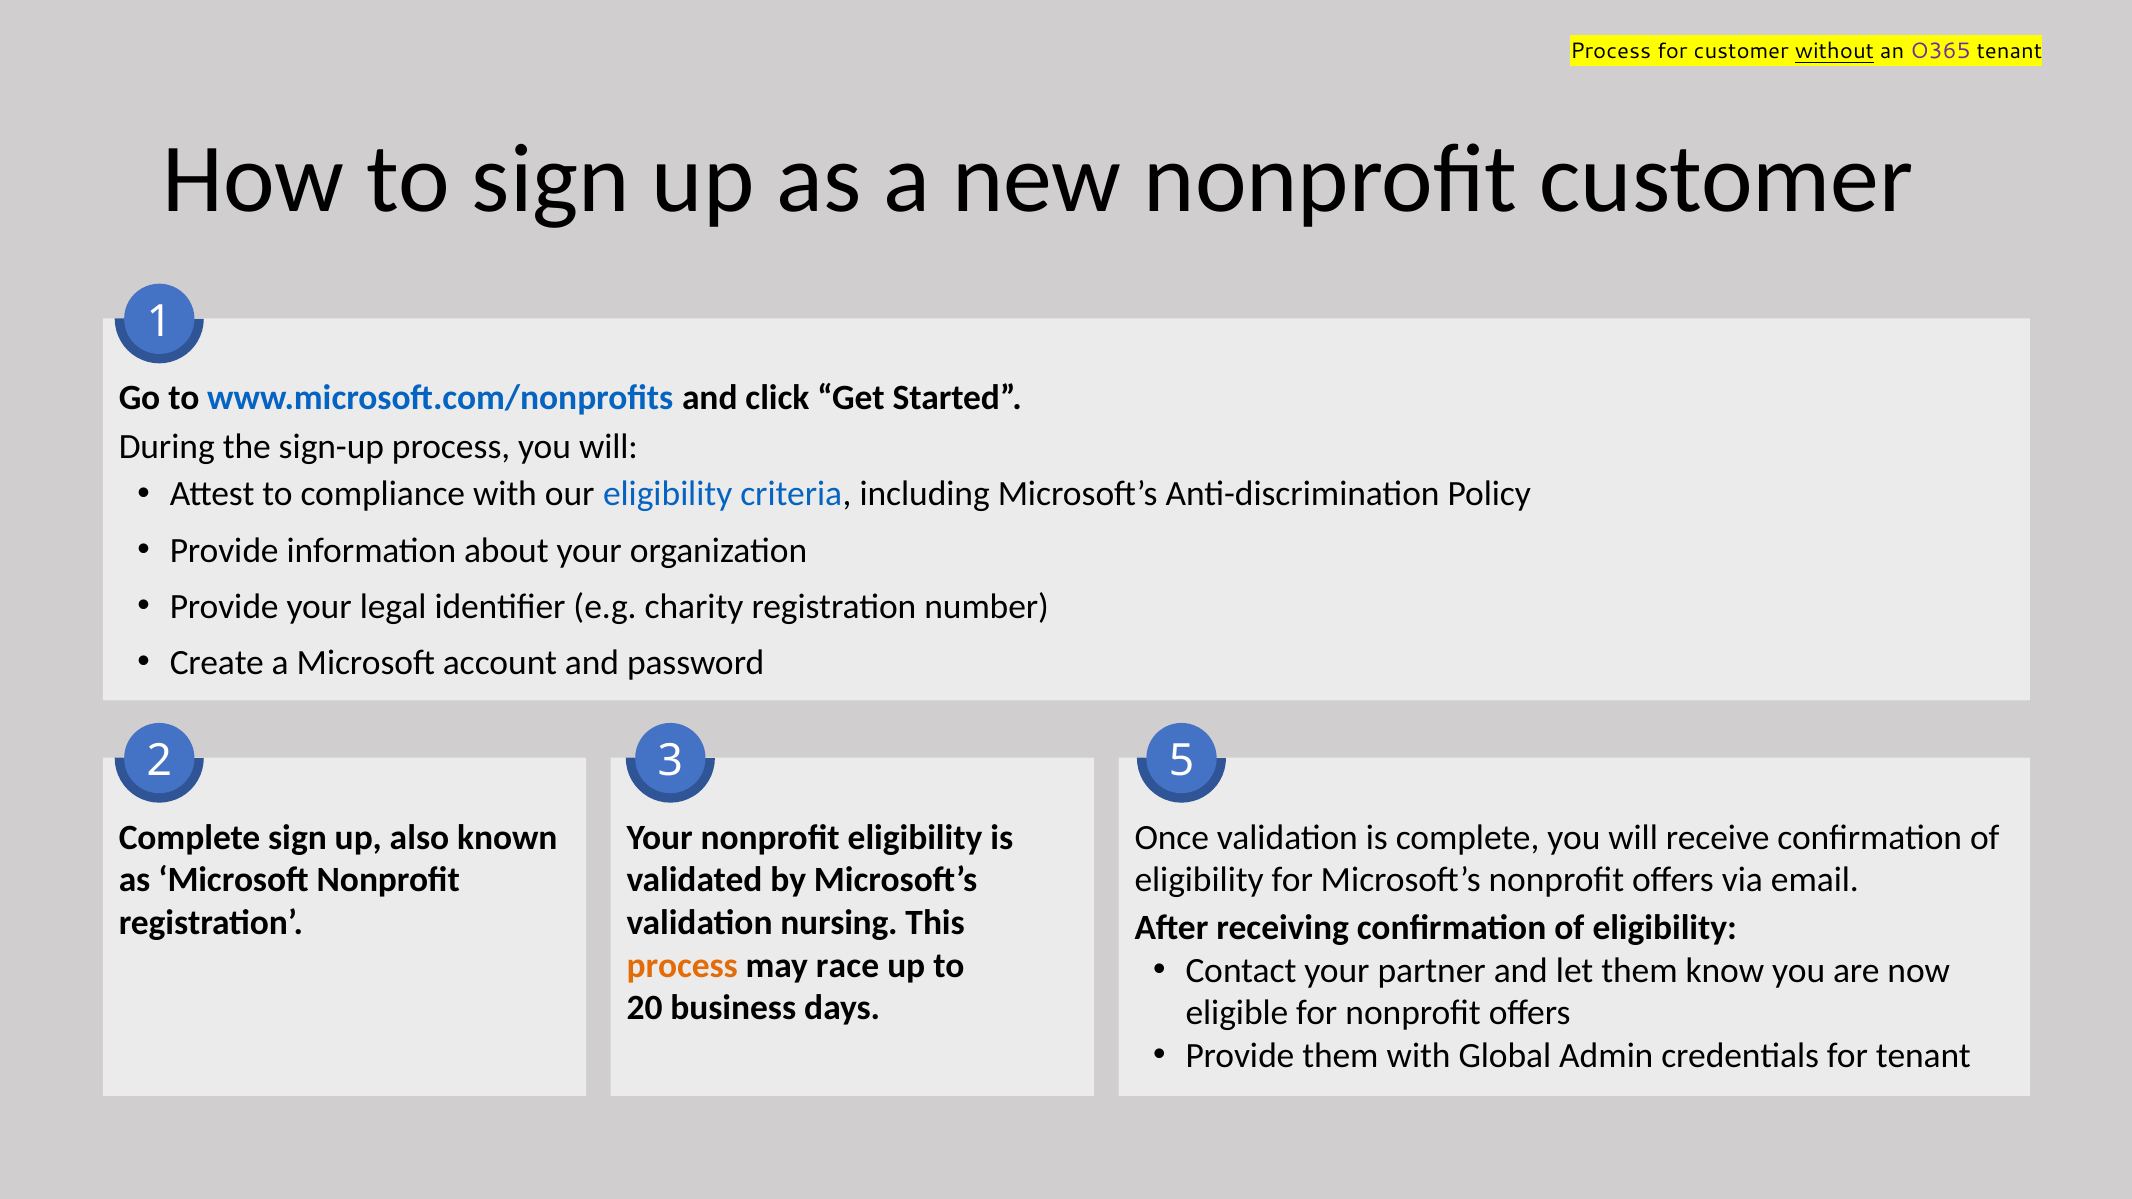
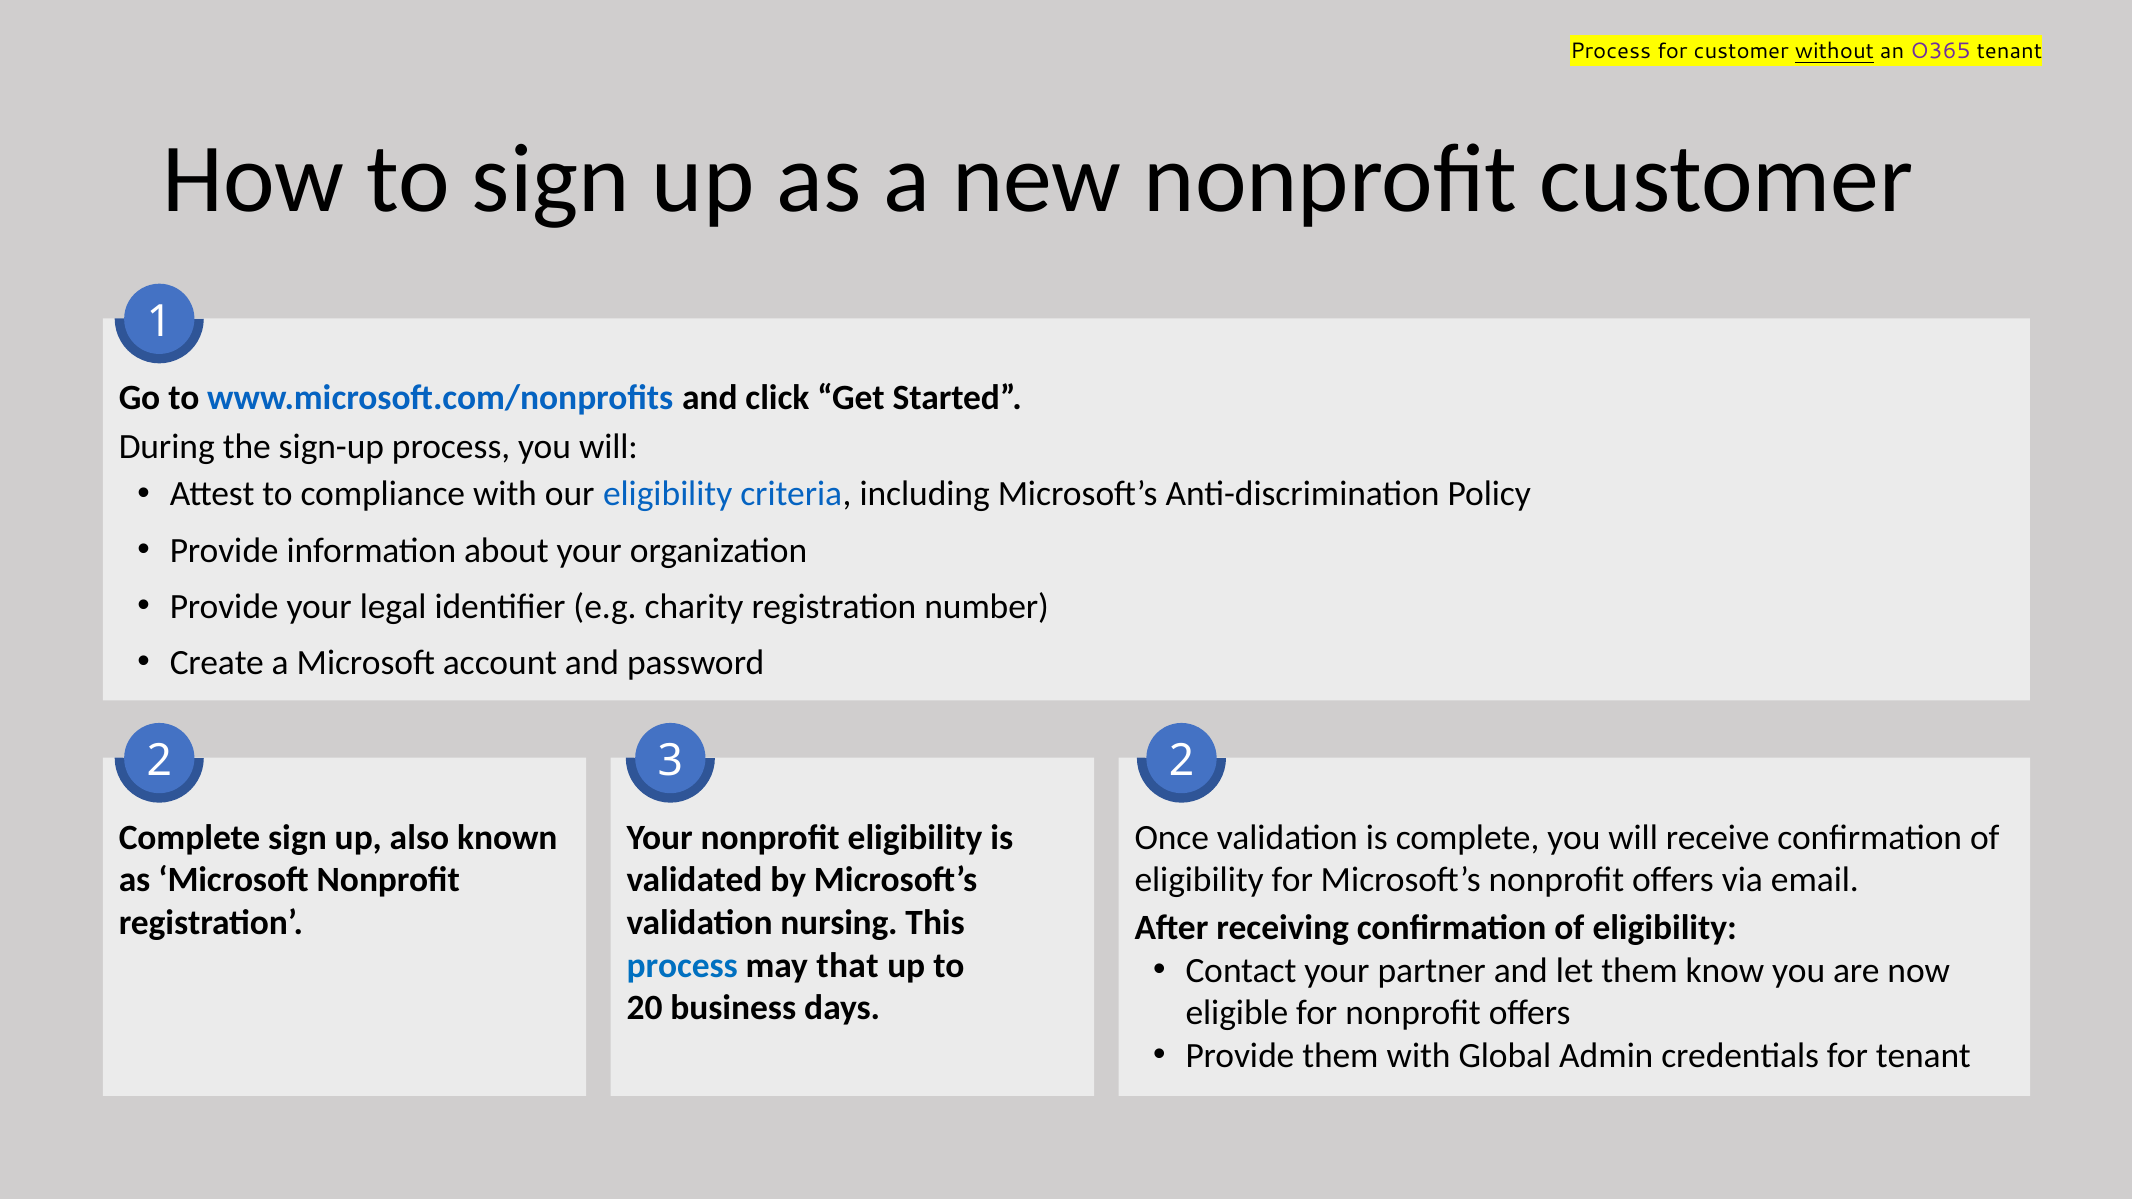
3 5: 5 -> 2 (1181, 761)
process colour: orange -> blue (682, 965)
race: race -> that (847, 965)
